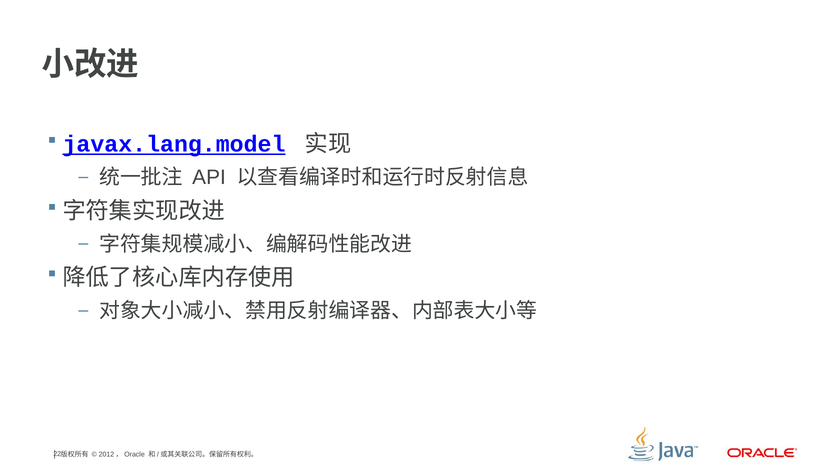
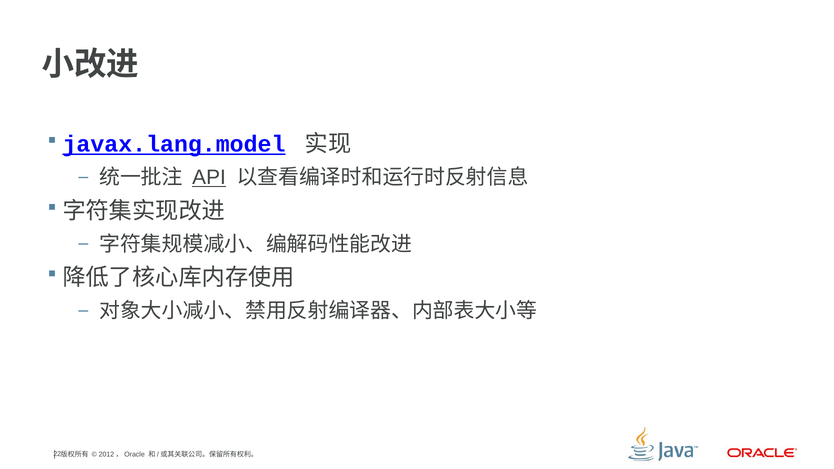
API underline: none -> present (209, 178)
